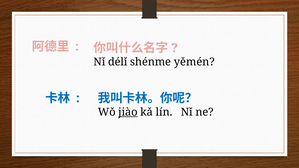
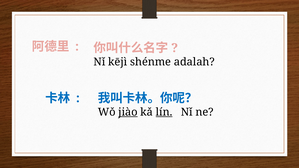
délǐ: délǐ -> kējì (118, 62)
yěmén: yěmén -> adalah (194, 62)
lín underline: none -> present (164, 112)
